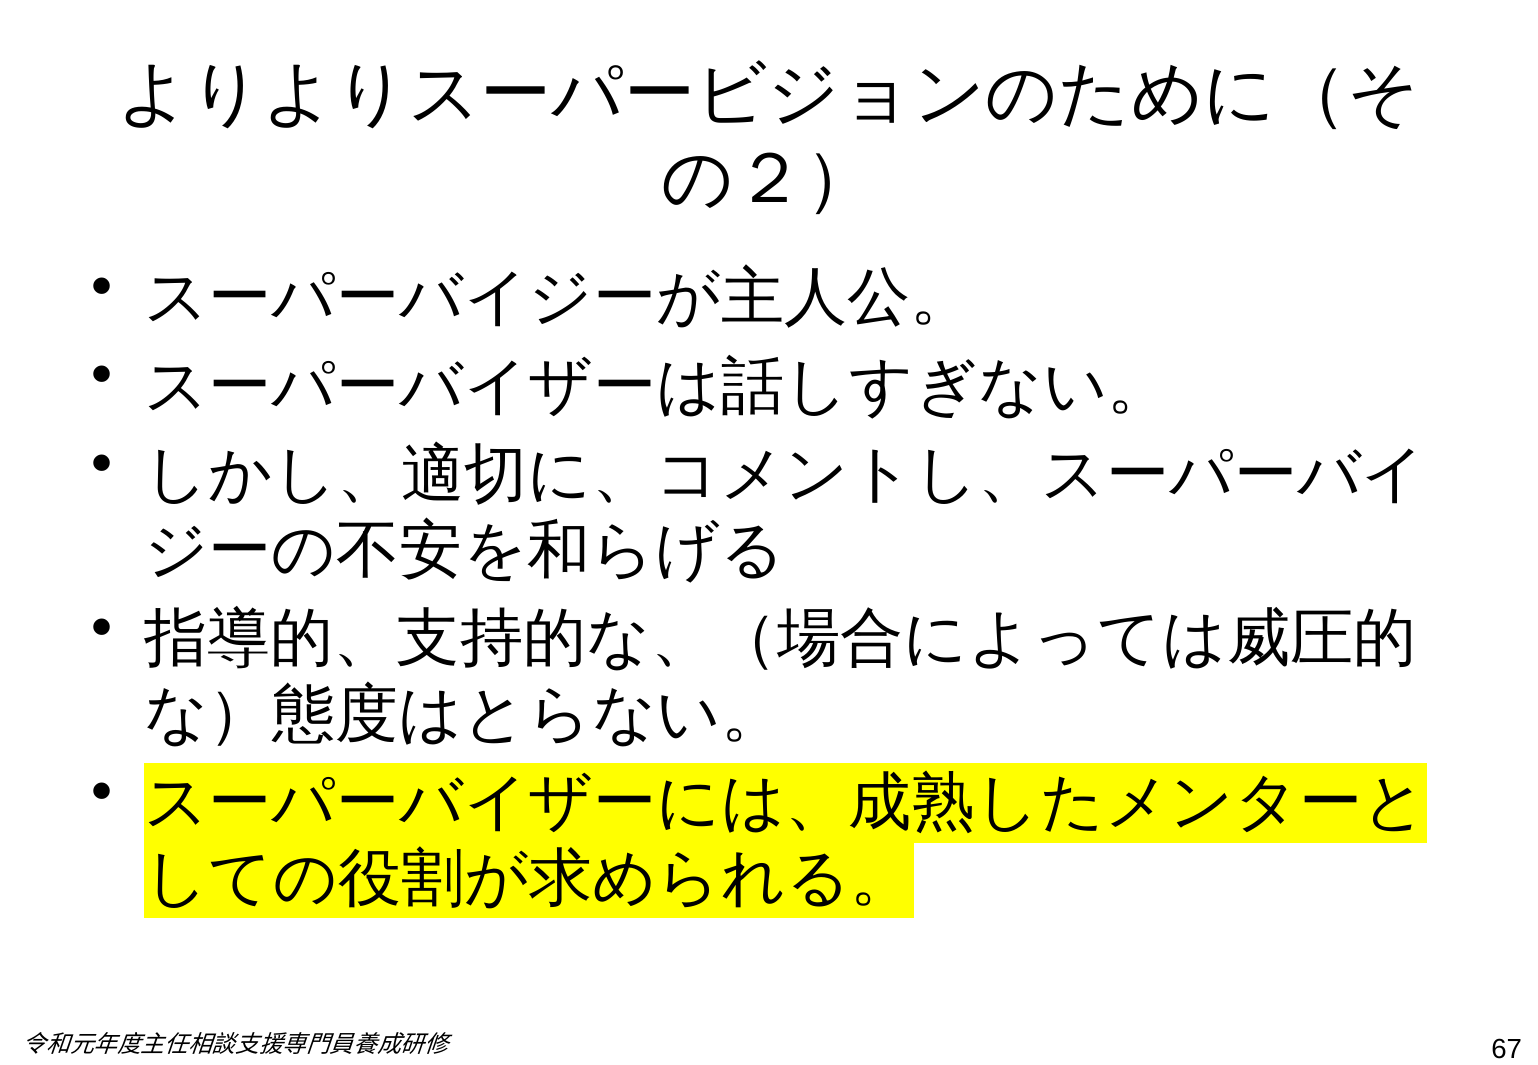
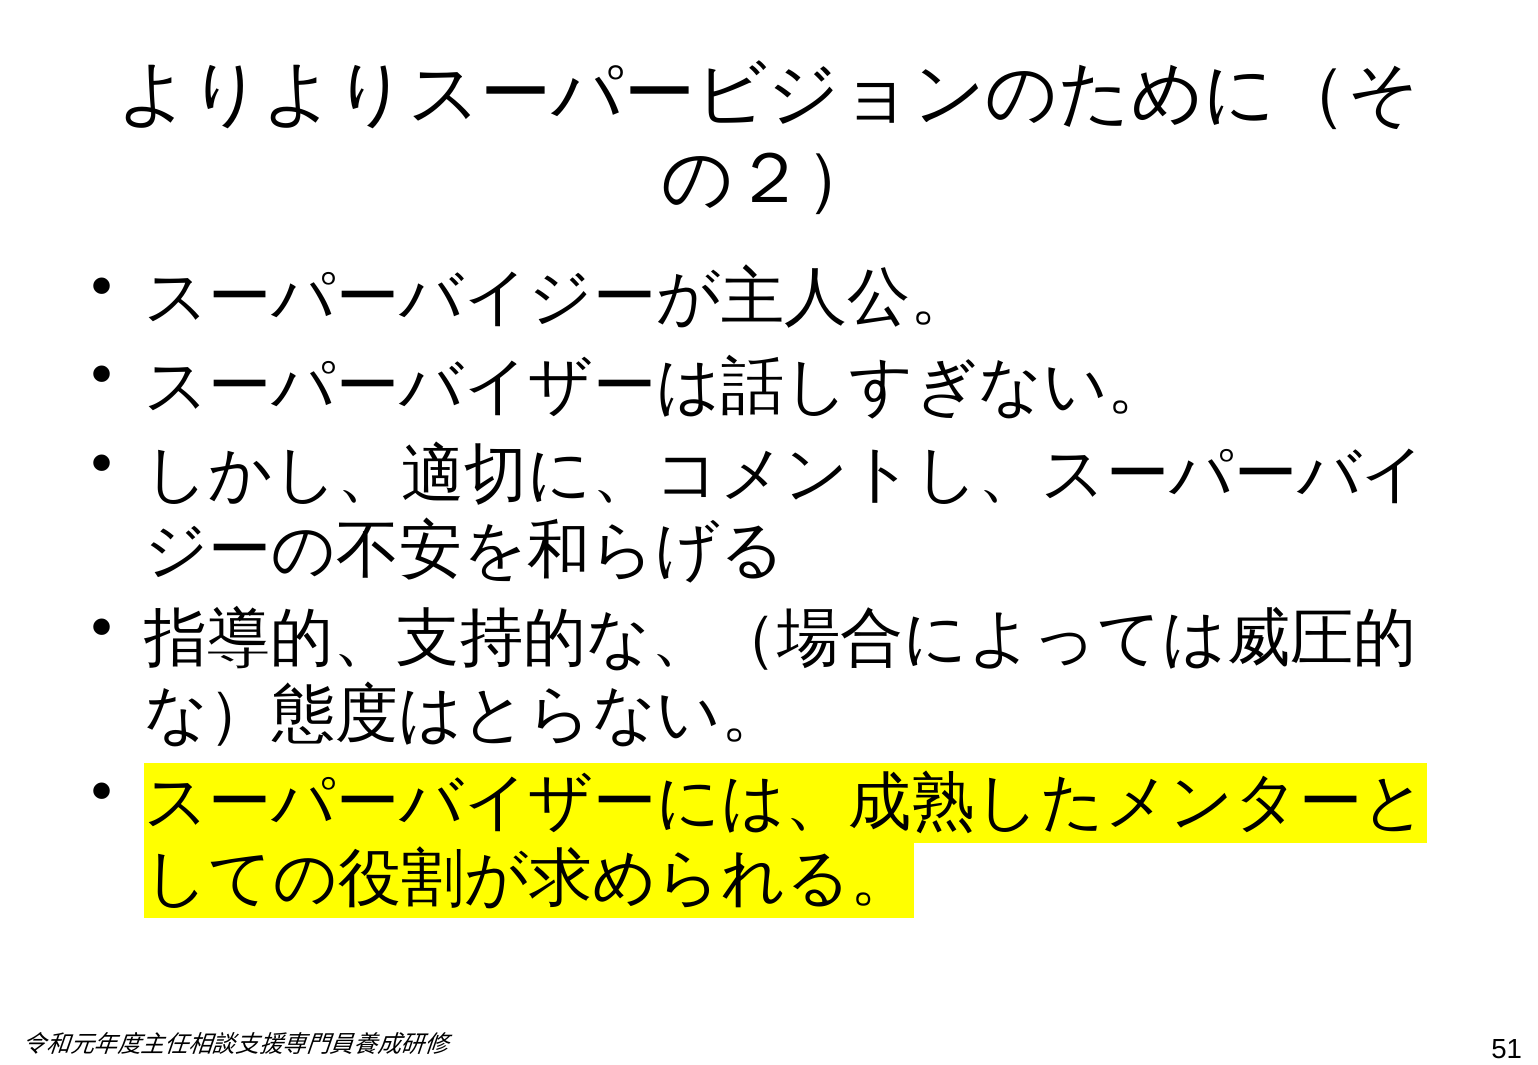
67: 67 -> 51 (1507, 1049)
